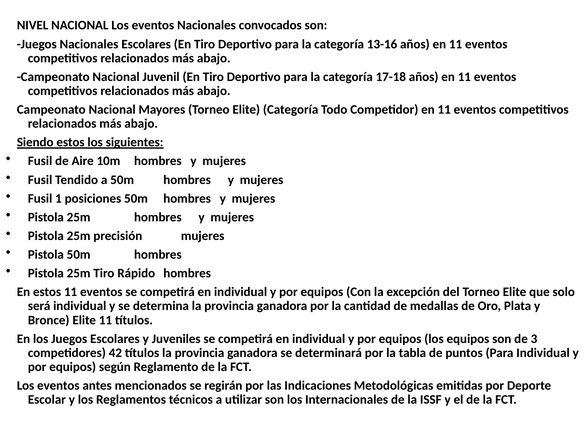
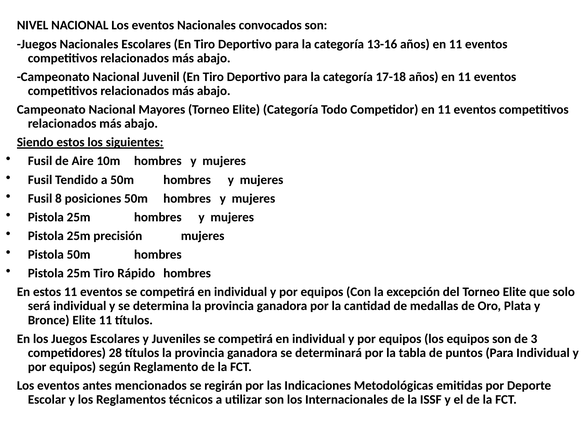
1: 1 -> 8 (58, 199)
42: 42 -> 28 (115, 353)
